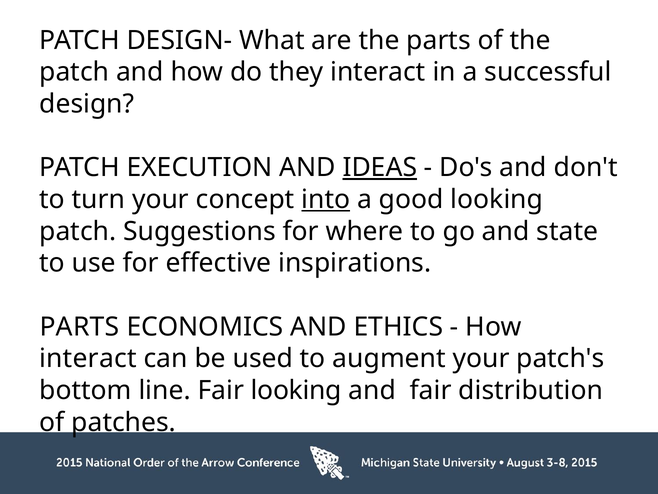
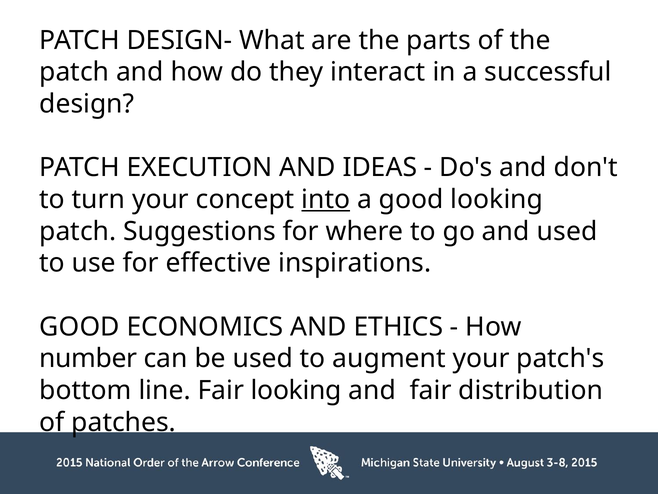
IDEAS underline: present -> none (380, 167)
and state: state -> used (567, 231)
PARTS: PARTS -> GOOD (79, 327)
interact: interact -> number (88, 358)
